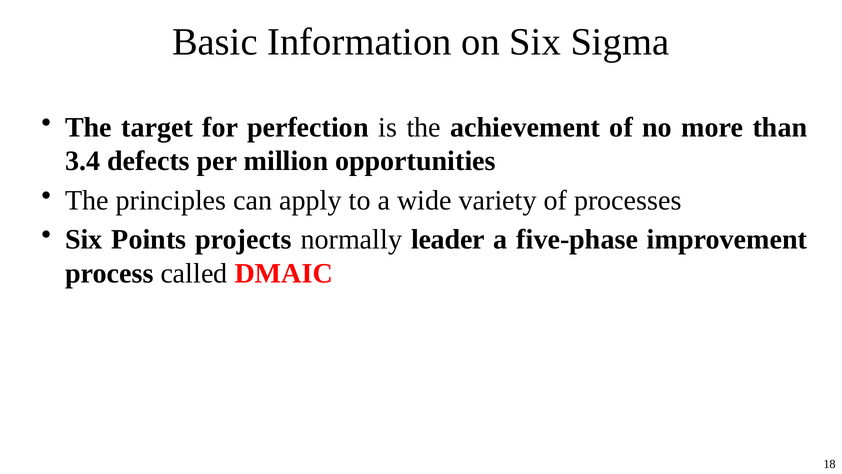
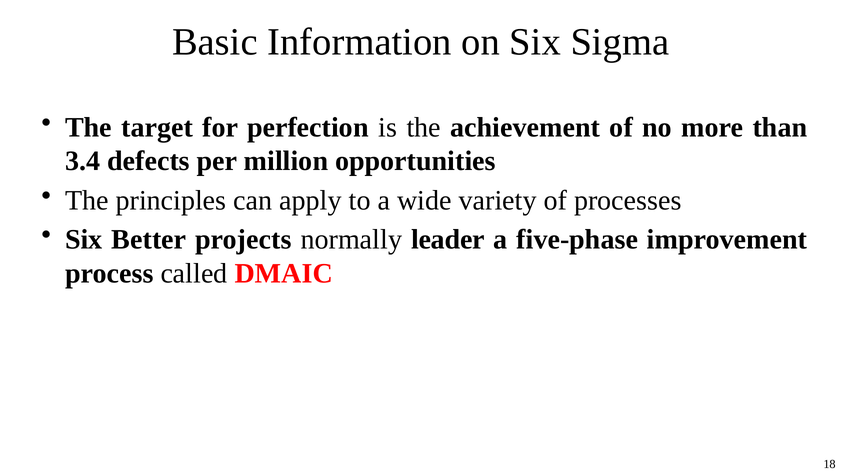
Points: Points -> Better (149, 240)
